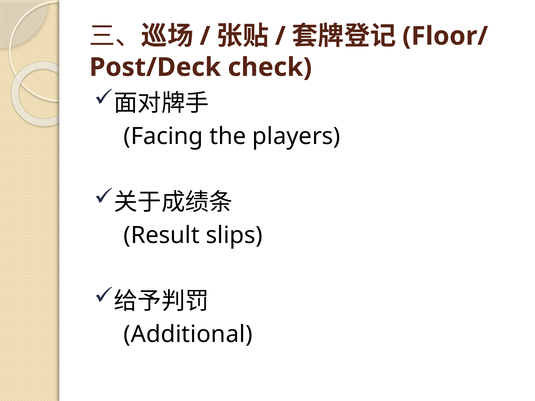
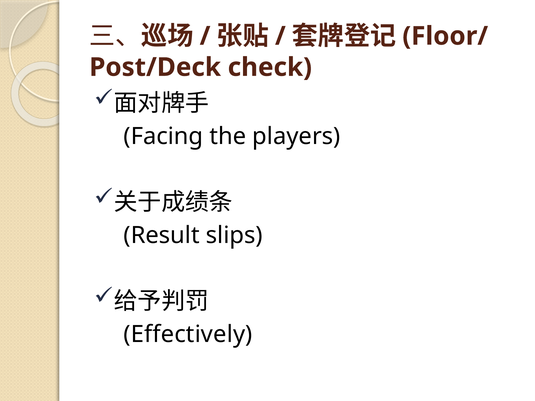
Additional: Additional -> Effectively (188, 334)
